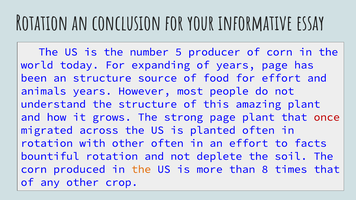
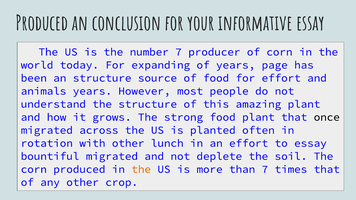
Rotation: Rotation -> Produced (42, 24)
number 5: 5 -> 7 (179, 52)
strong page: page -> food (223, 117)
once colour: red -> black (327, 117)
other often: often -> lunch (167, 143)
to facts: facts -> essay (310, 143)
bountiful rotation: rotation -> migrated (112, 156)
than 8: 8 -> 7 (265, 169)
